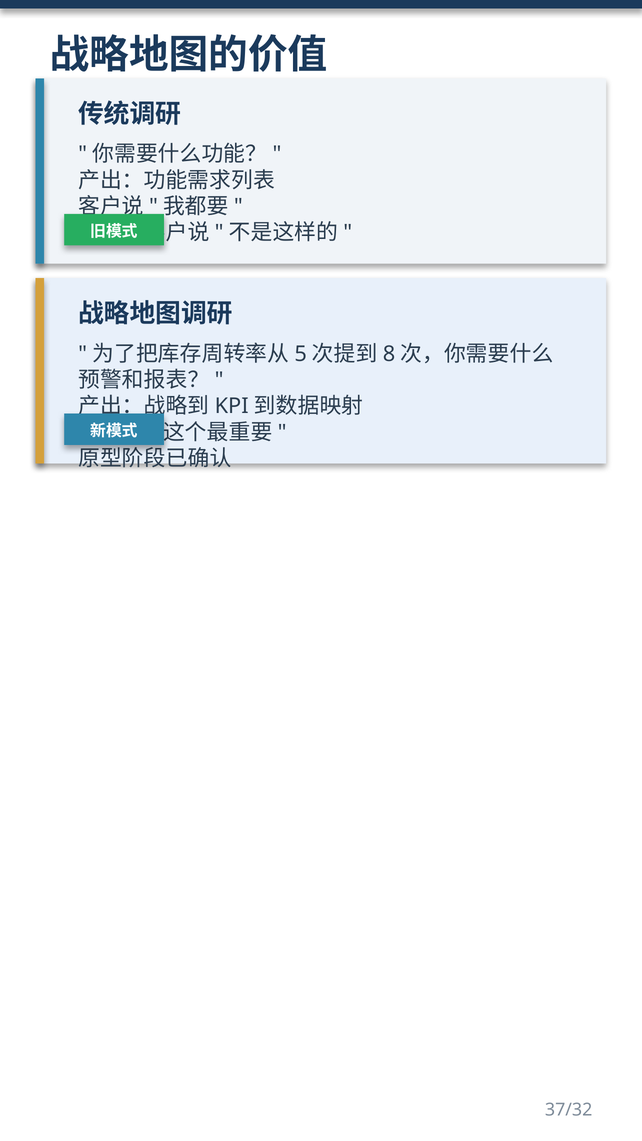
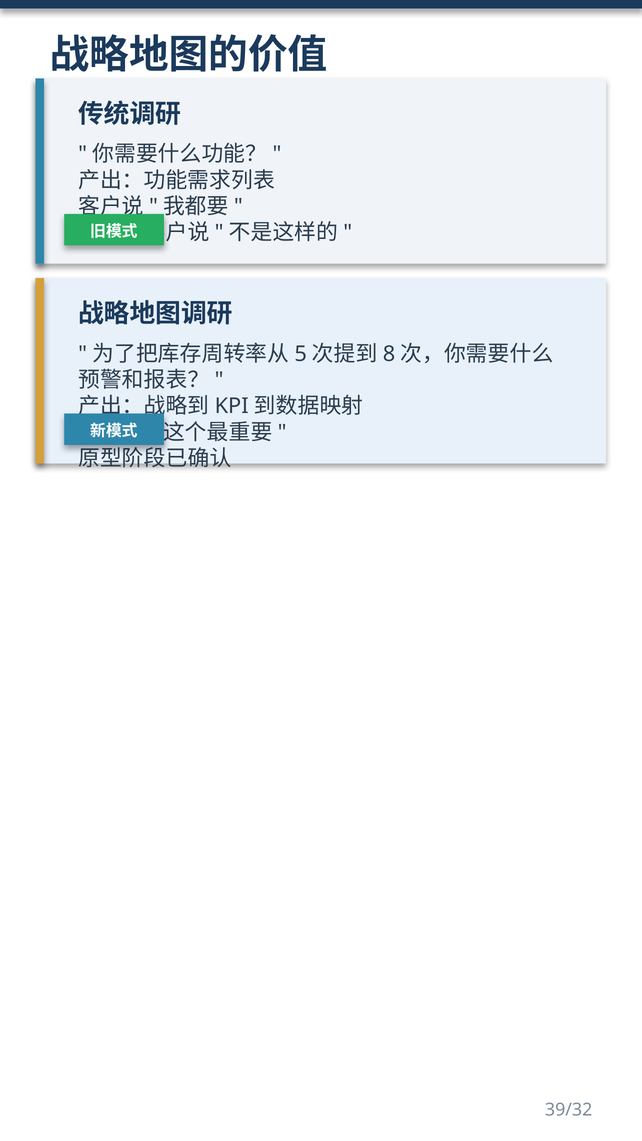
37/32: 37/32 -> 39/32 (569, 1110)
